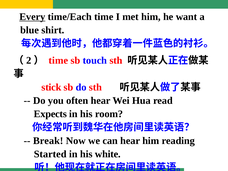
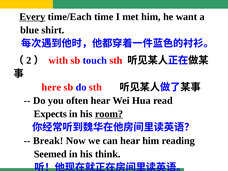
time: time -> with (58, 60)
stick: stick -> here (51, 87)
room underline: none -> present (109, 114)
Started: Started -> Seemed (50, 154)
white: white -> think (108, 154)
